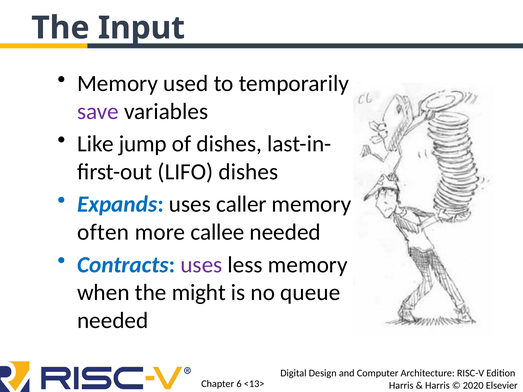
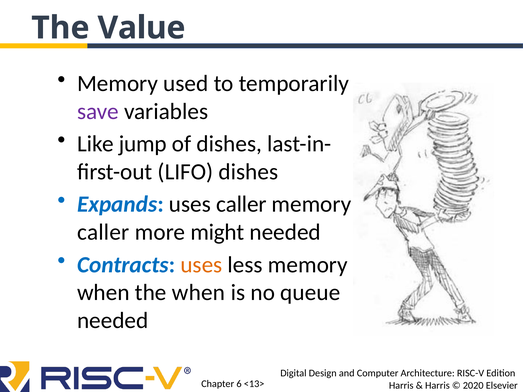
Input: Input -> Value (141, 28)
often: often -> caller (103, 232)
callee: callee -> might (217, 232)
uses colour: purple -> orange (201, 265)
the might: might -> when (199, 293)
